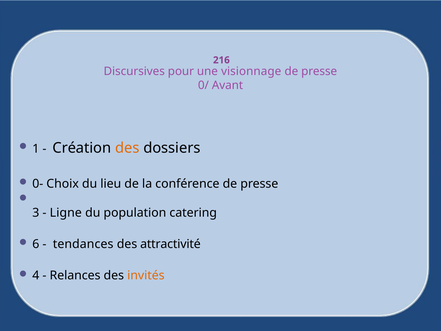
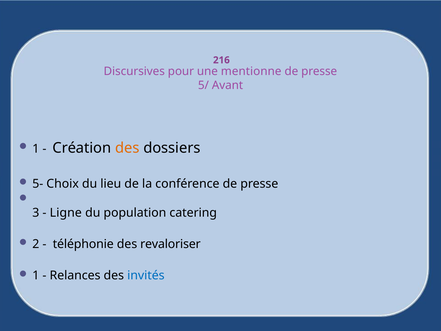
visionnage: visionnage -> mentionne (251, 71)
0/: 0/ -> 5/ (203, 85)
0-: 0- -> 5- (38, 184)
6: 6 -> 2 (36, 244)
tendances: tendances -> téléphonie (83, 244)
attractivité: attractivité -> revaloriser (170, 244)
4: 4 -> 1 (36, 275)
invités colour: orange -> blue (146, 275)
